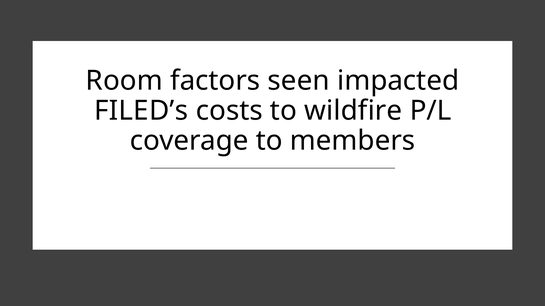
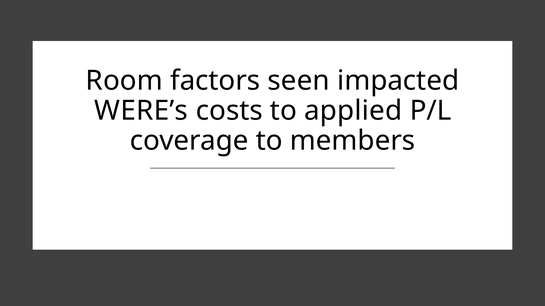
FILED’s: FILED’s -> WERE’s (141, 111)
wildfire: wildfire -> applied (353, 111)
